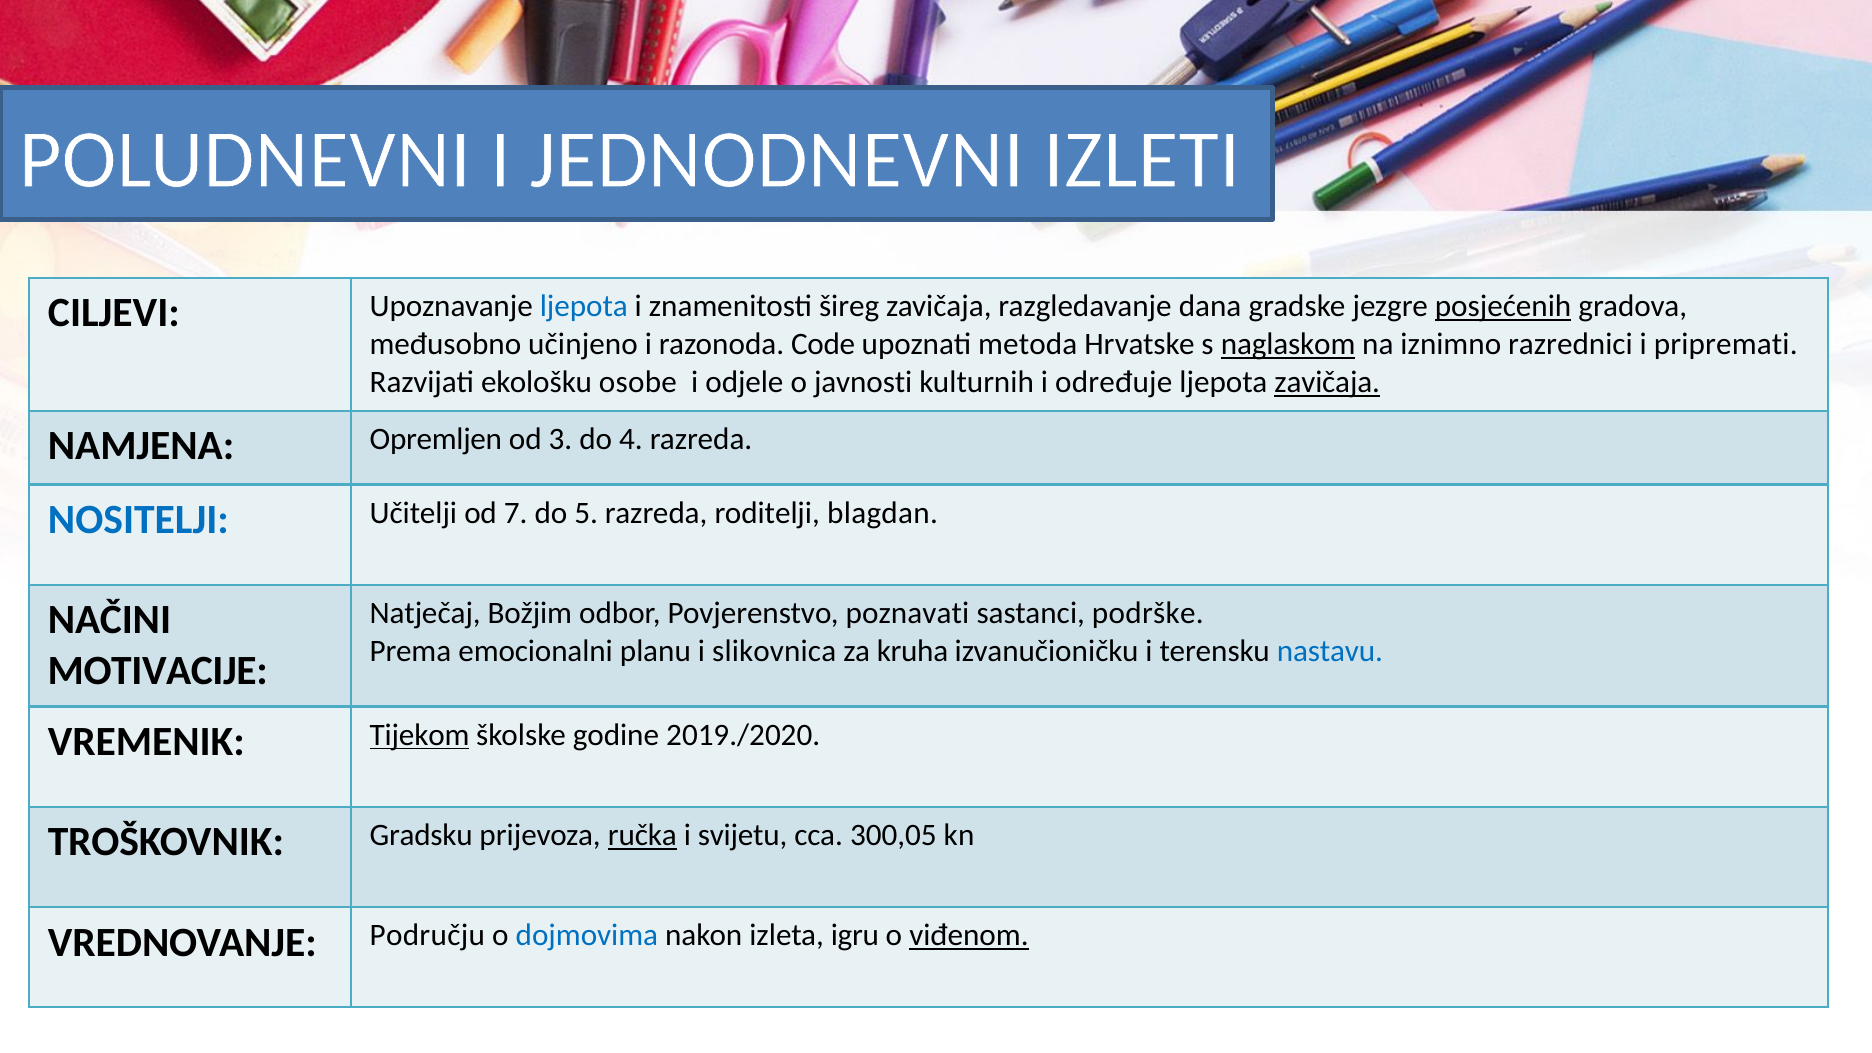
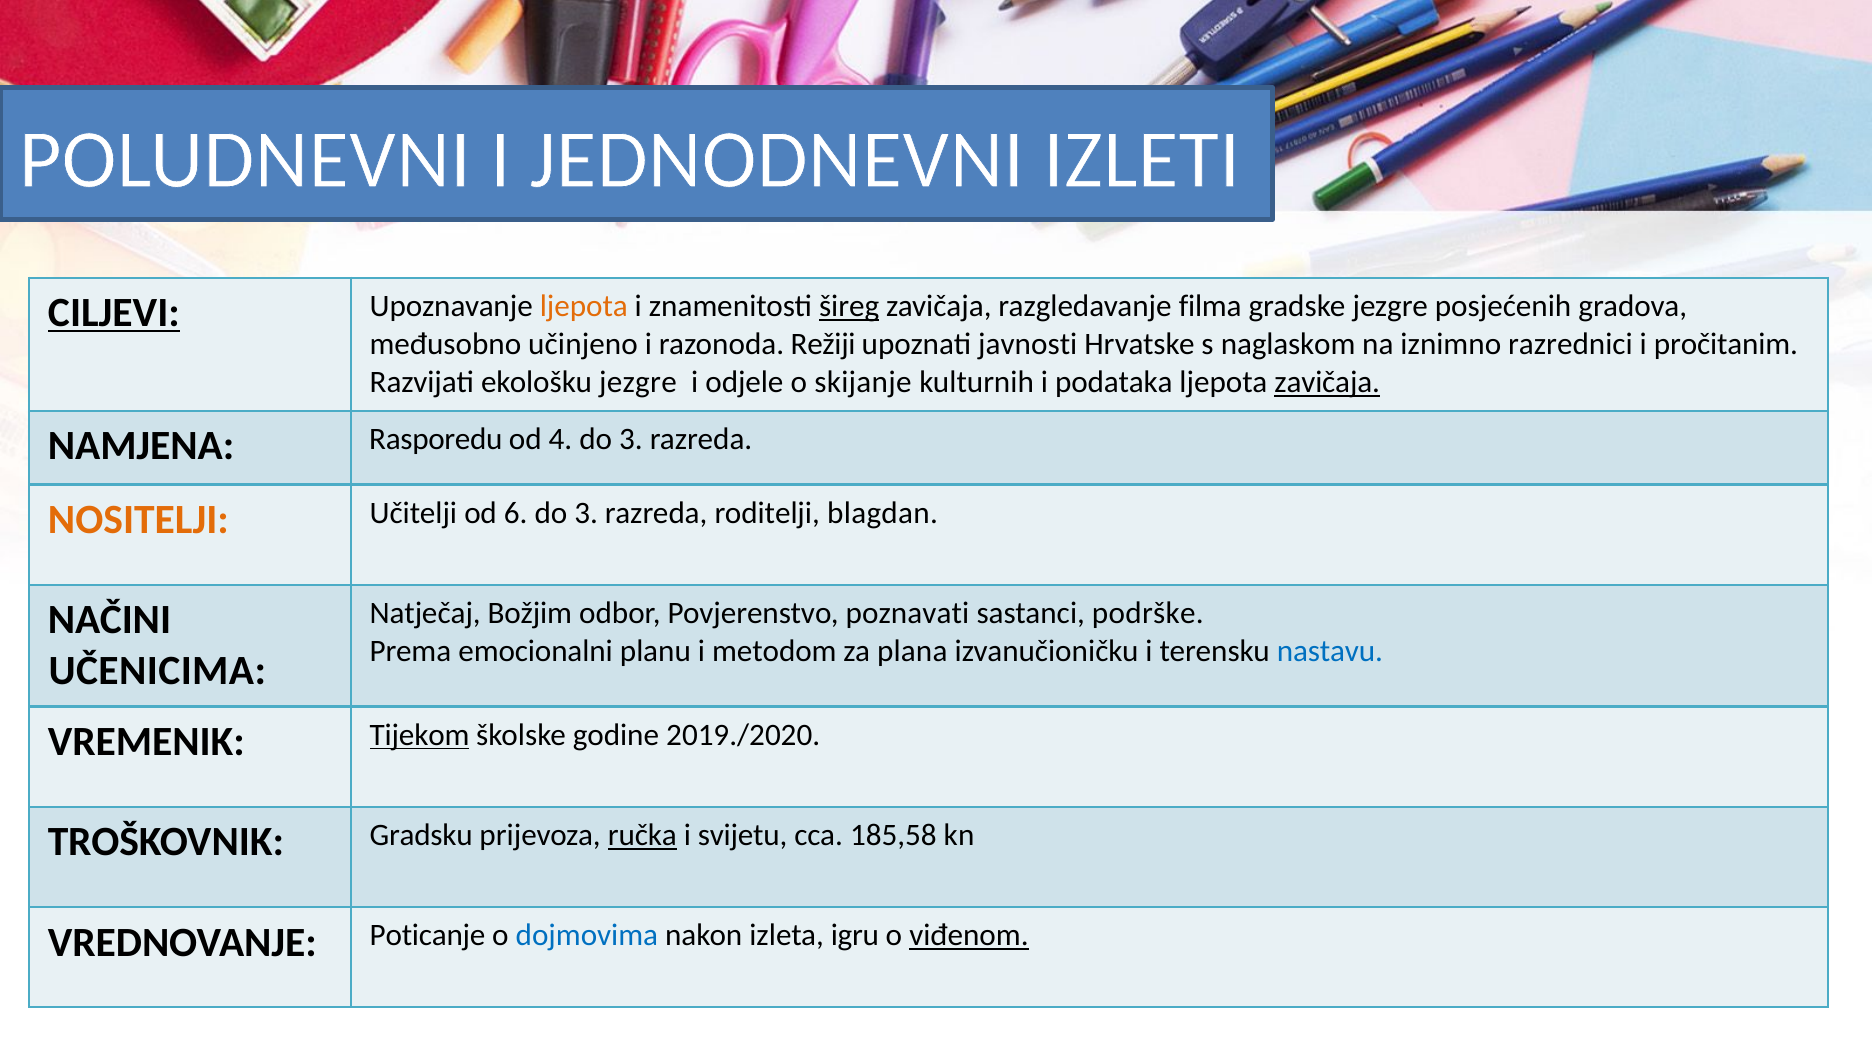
CILJEVI underline: none -> present (114, 313)
ljepota colour: blue -> orange (584, 307)
šireg underline: none -> present (849, 307)
dana: dana -> filma (1210, 307)
posjećenih underline: present -> none (1503, 307)
Code: Code -> Režiji (823, 345)
metoda: metoda -> javnosti (1028, 345)
naglaskom underline: present -> none (1288, 345)
pripremati: pripremati -> pročitanim (1726, 345)
ekološku osobe: osobe -> jezgre (638, 383)
javnosti: javnosti -> skijanje (863, 383)
određuje: određuje -> podataka (1114, 383)
Opremljen: Opremljen -> Rasporedu (436, 439)
3: 3 -> 4 (560, 439)
4: 4 -> 3 (631, 439)
NOSITELJI colour: blue -> orange (138, 520)
7: 7 -> 6 (516, 513)
5: 5 -> 3 (586, 513)
slikovnica: slikovnica -> metodom (774, 651)
kruha: kruha -> plana (912, 651)
MOTIVACIJE: MOTIVACIJE -> UČENICIMA (157, 671)
300,05: 300,05 -> 185,58 (893, 835)
Području: Području -> Poticanje (428, 936)
